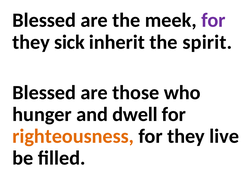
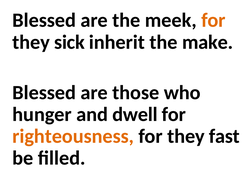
for colour: purple -> orange (213, 20)
spirit: spirit -> make (208, 42)
live: live -> fast (224, 136)
